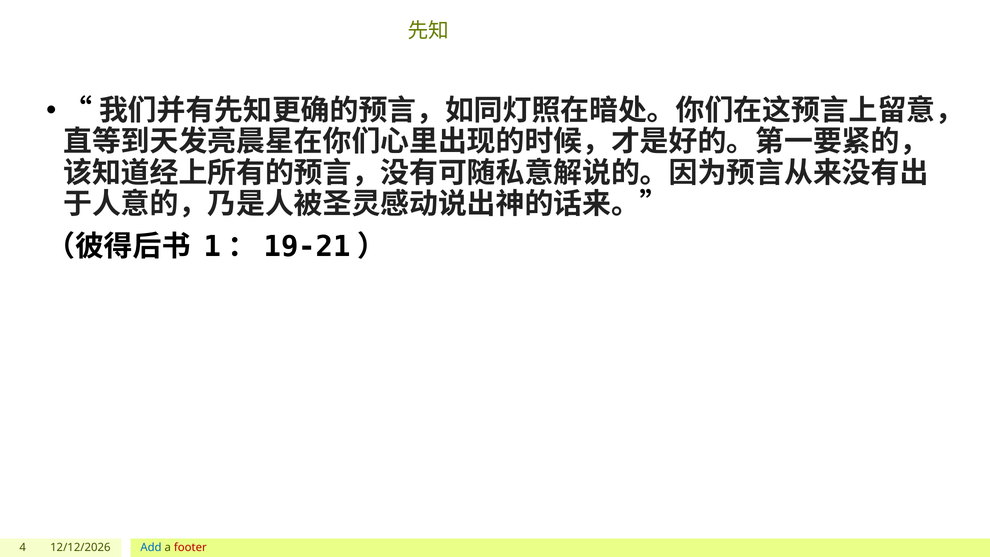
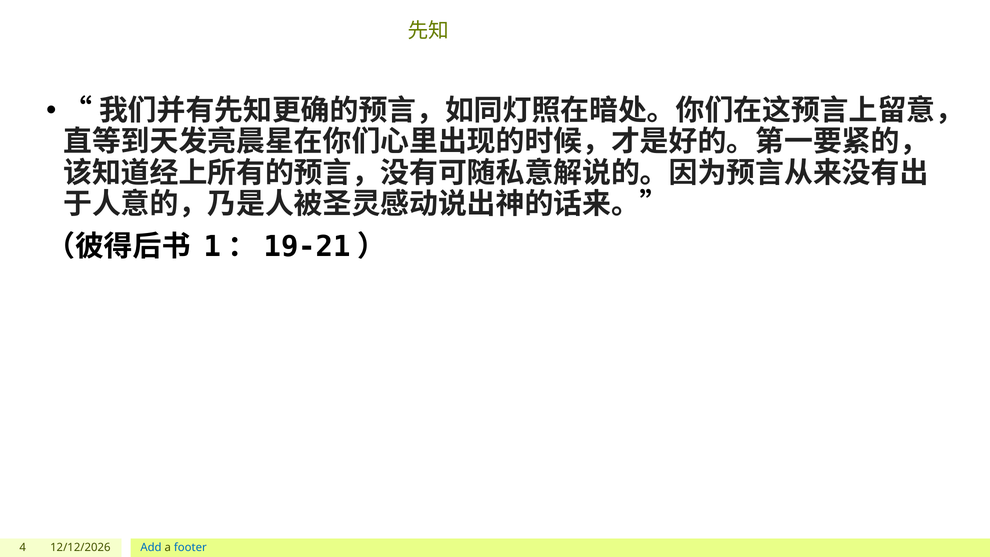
footer colour: red -> blue (190, 547)
